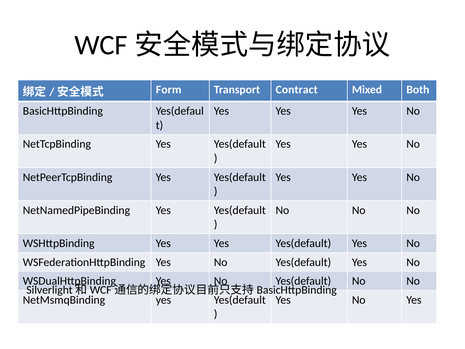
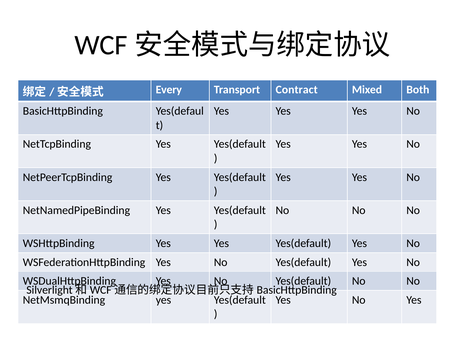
Form: Form -> Every (169, 89)
